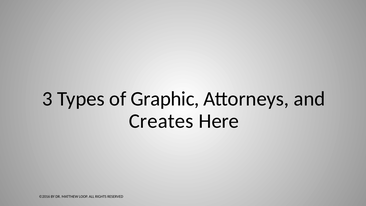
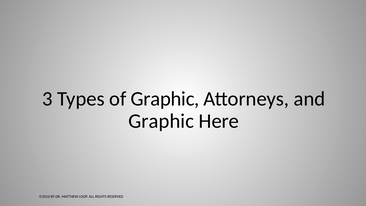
Creates: Creates -> Graphic (161, 121)
